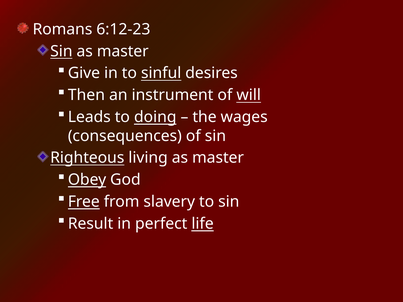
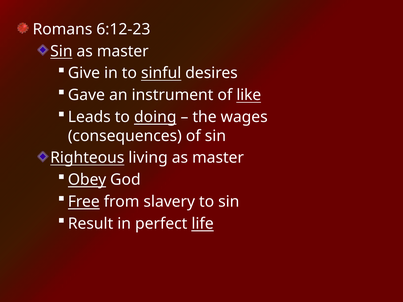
Then: Then -> Gave (86, 95)
will: will -> like (249, 95)
